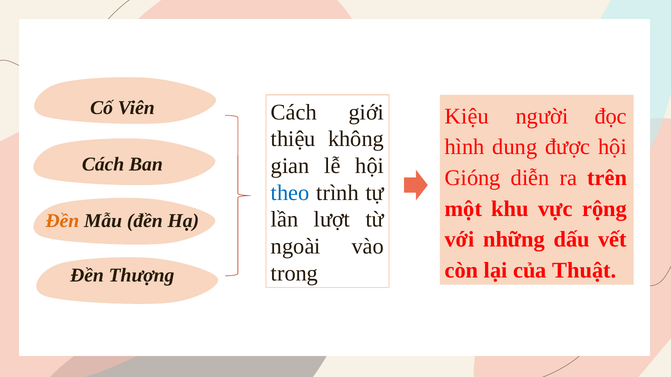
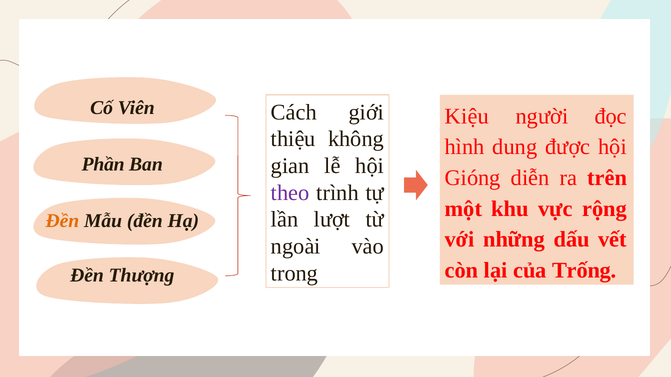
Cách: Cách -> Phần (103, 164)
theo colour: blue -> purple (290, 193)
Thuật: Thuật -> Trống (584, 271)
